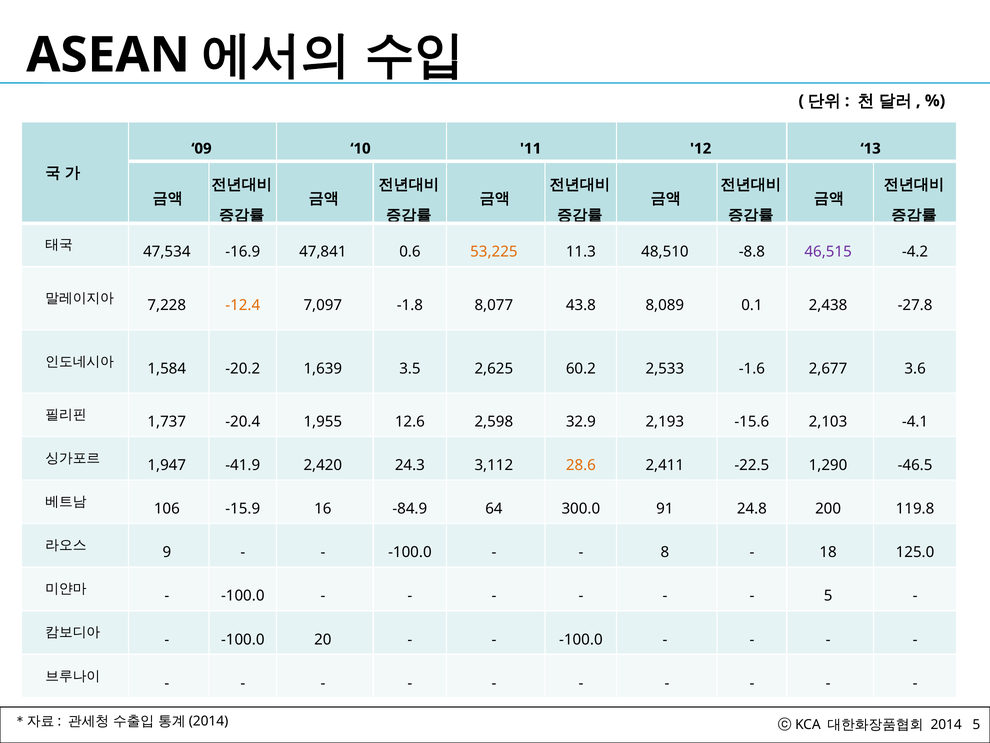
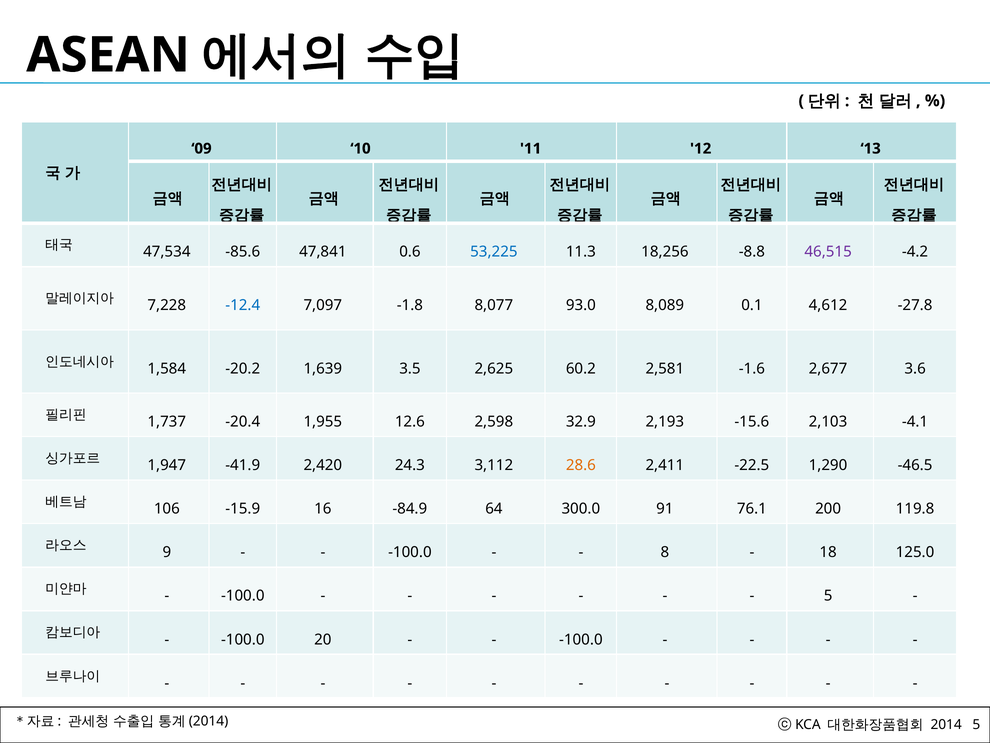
-16.9: -16.9 -> -85.6 (243, 252)
53,225 colour: orange -> blue (494, 252)
48,510: 48,510 -> 18,256 (665, 252)
-12.4 colour: orange -> blue (243, 305)
43.8: 43.8 -> 93.0 (581, 305)
2,438: 2,438 -> 4,612 (828, 305)
2,533: 2,533 -> 2,581 (665, 368)
24.8: 24.8 -> 76.1 (752, 509)
